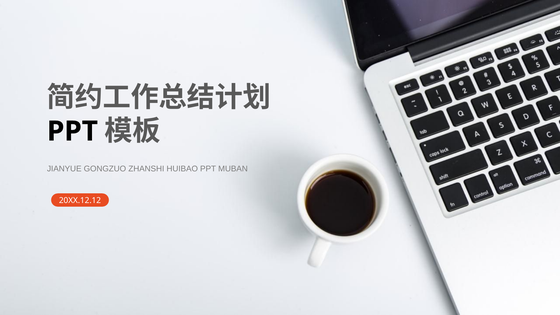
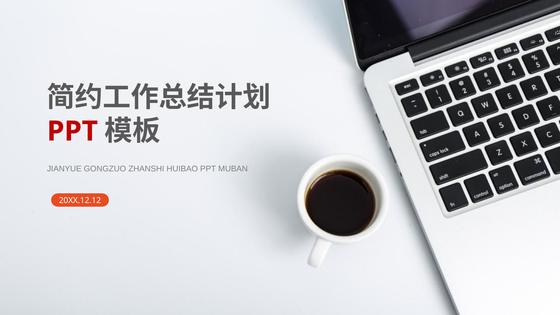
PPT colour: black -> red (72, 131)
